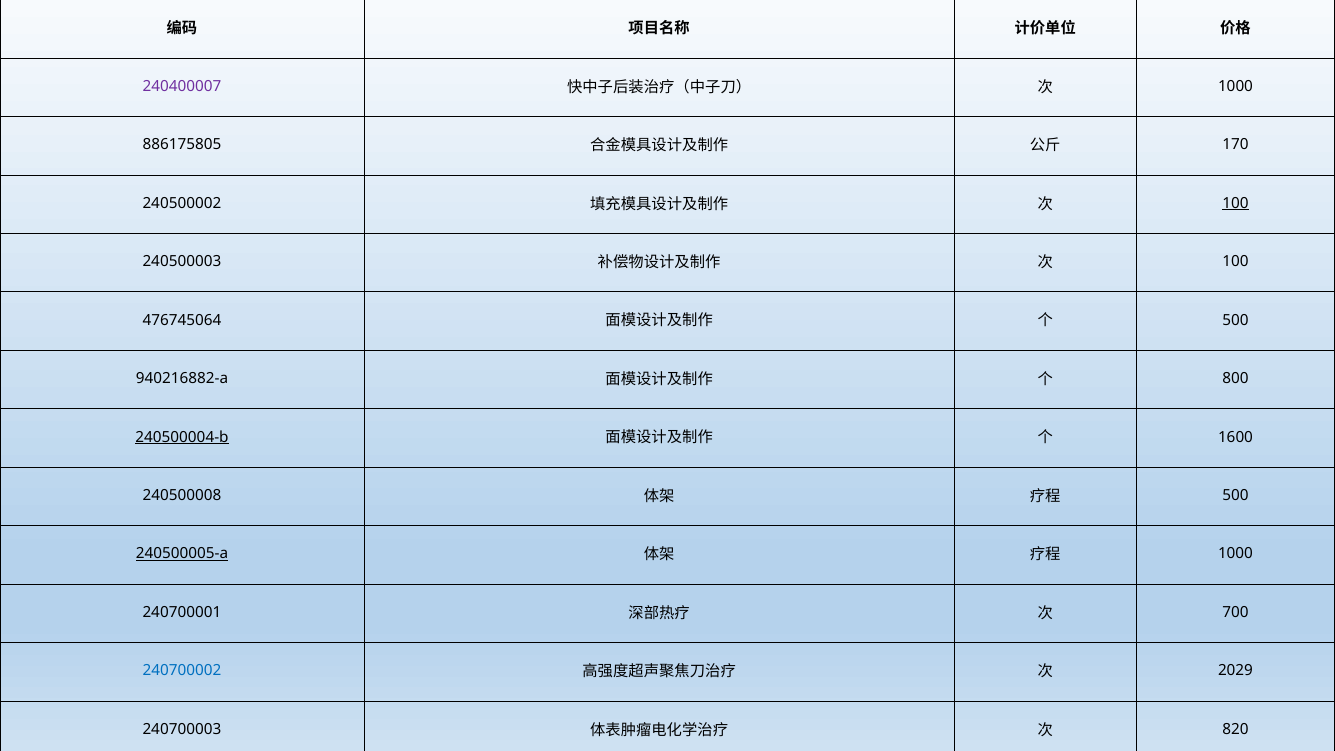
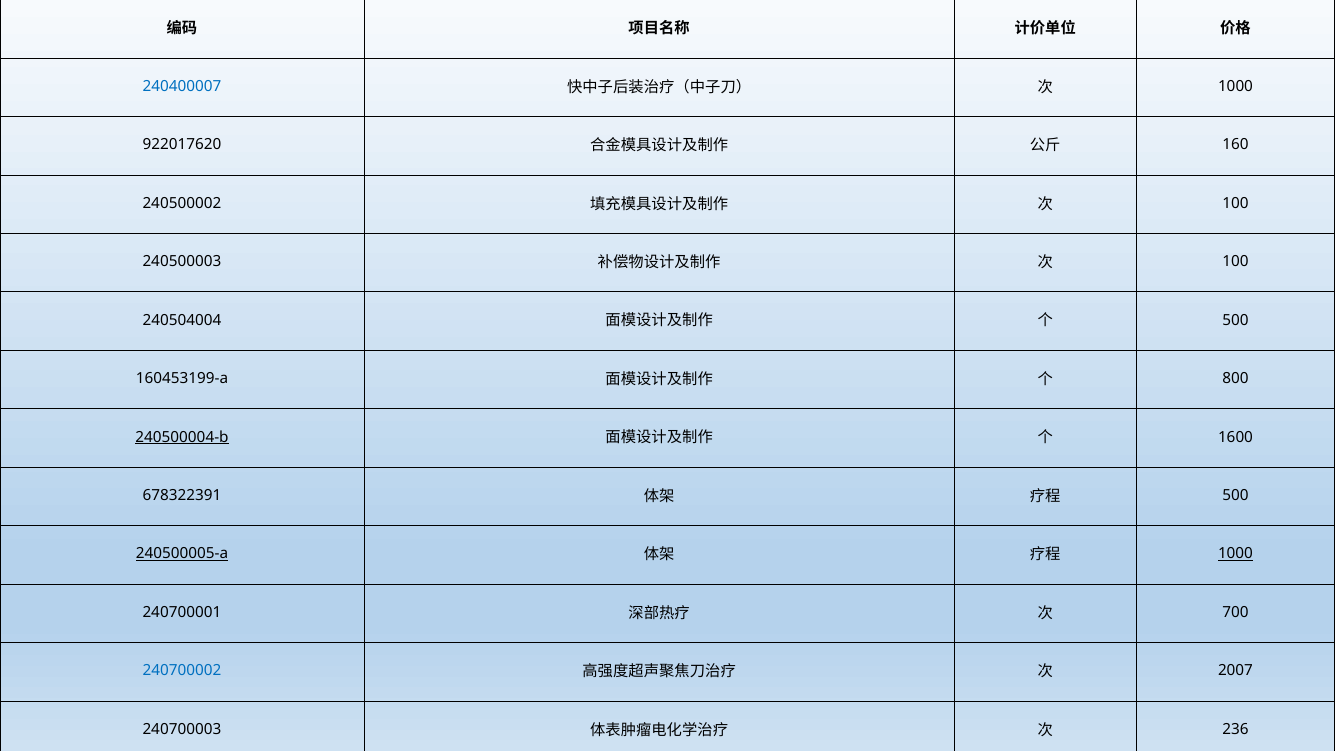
240400007 colour: purple -> blue (182, 86)
886175805: 886175805 -> 922017620 (182, 145)
170: 170 -> 160 (1236, 145)
100 underline: present -> none (1236, 203)
476745064: 476745064 -> 240504004 (182, 320)
940216882-a: 940216882-a -> 160453199-a (182, 378)
240500008: 240500008 -> 678322391 (182, 495)
1000 underline: none -> present (1235, 554)
2029: 2029 -> 2007 (1235, 671)
820: 820 -> 236 (1236, 729)
